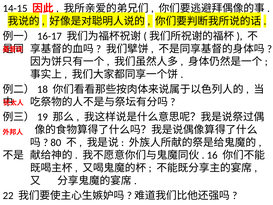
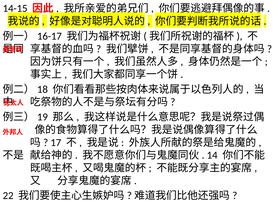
80: 80 -> 17 (56, 142)
16: 16 -> 14 (212, 155)
